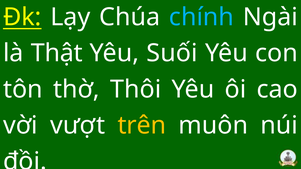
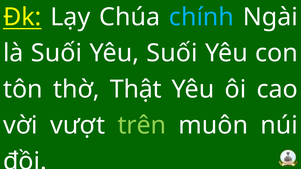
là Thật: Thật -> Suối (57, 53)
Thôi: Thôi -> Thật (136, 89)
trên colour: yellow -> light green (142, 126)
